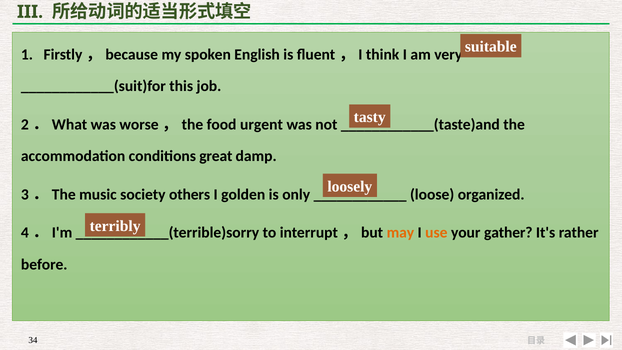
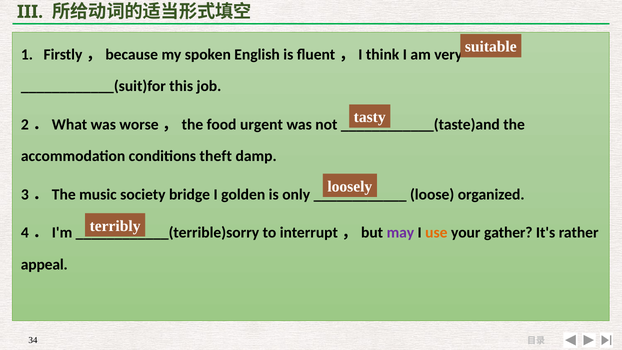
great: great -> theft (216, 156)
others: others -> bridge (190, 194)
may colour: orange -> purple (400, 233)
before: before -> appeal (44, 264)
